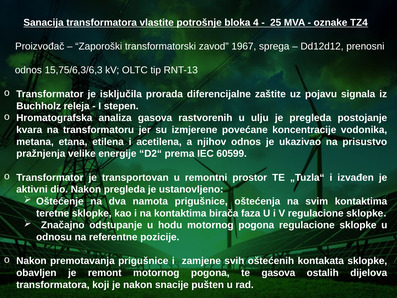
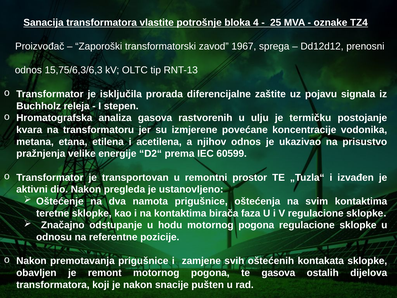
je pregleda: pregleda -> termičku (310, 118)
